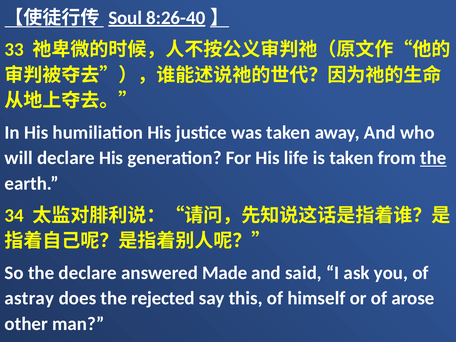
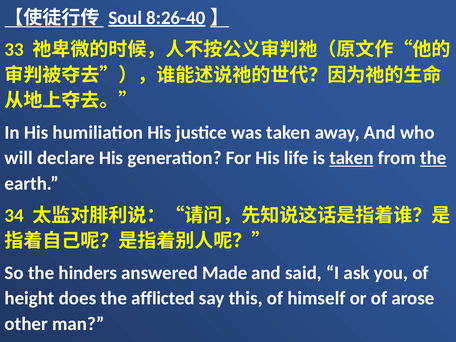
taken underline: none -> present (351, 158)
the declare: declare -> hinders (88, 273)
astray: astray -> height (30, 298)
rejected: rejected -> afflicted (163, 298)
